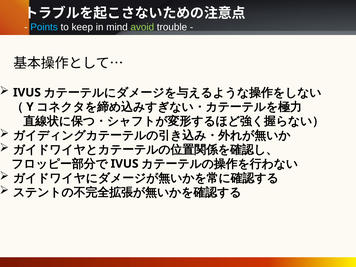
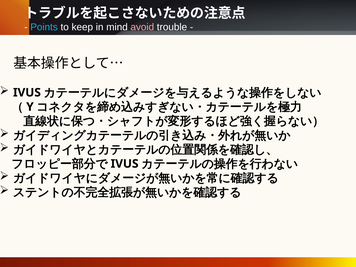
avoid colour: light green -> pink (142, 27)
